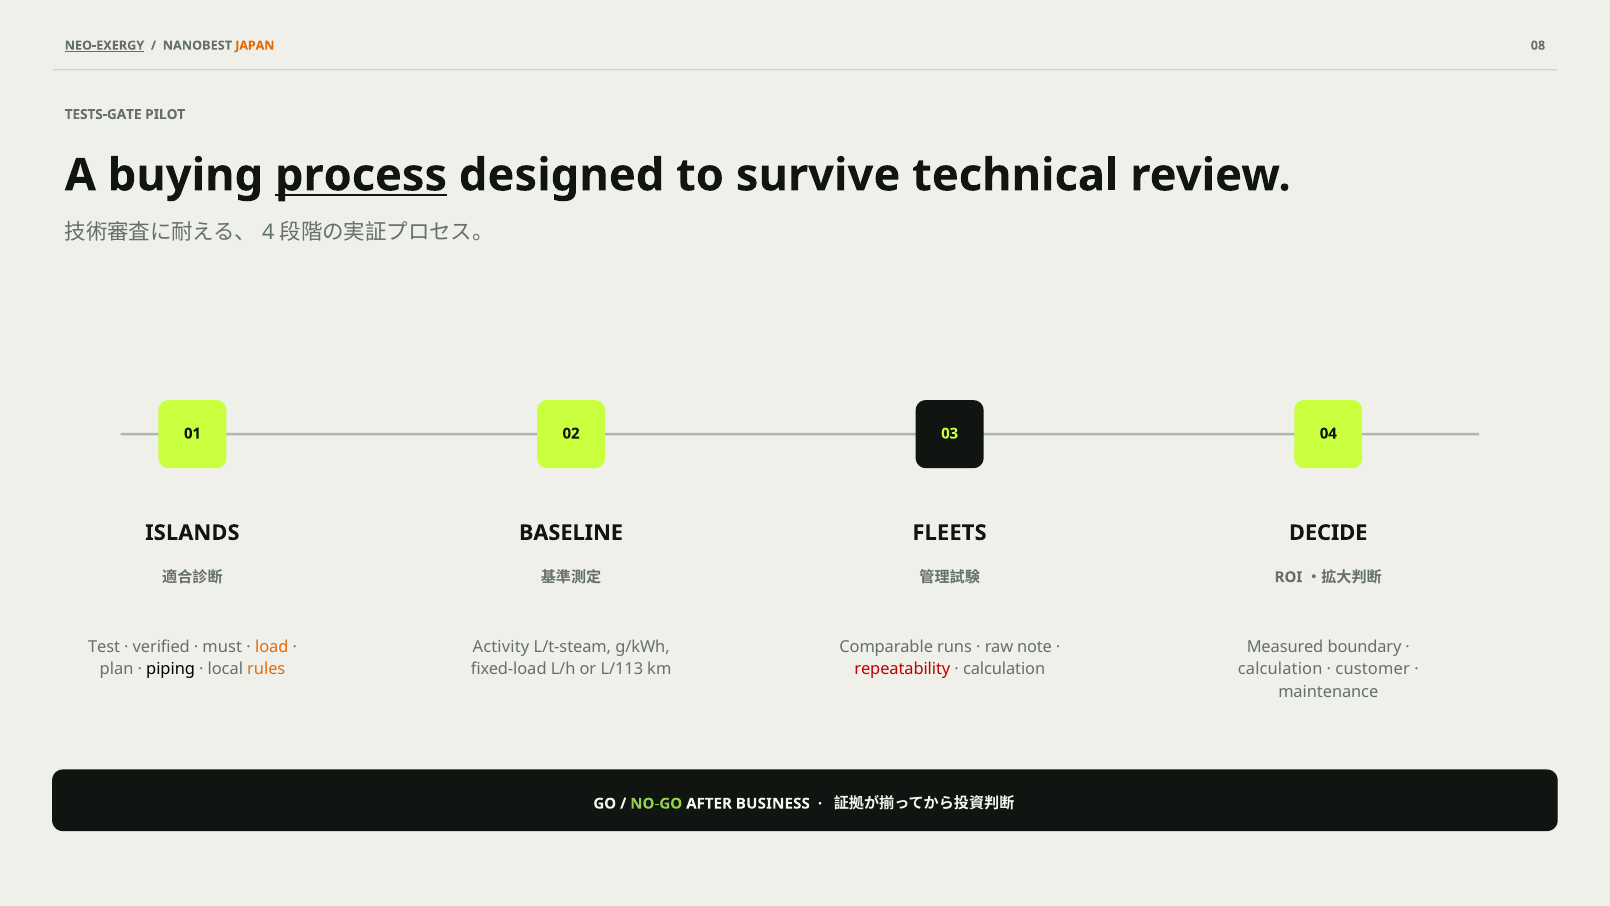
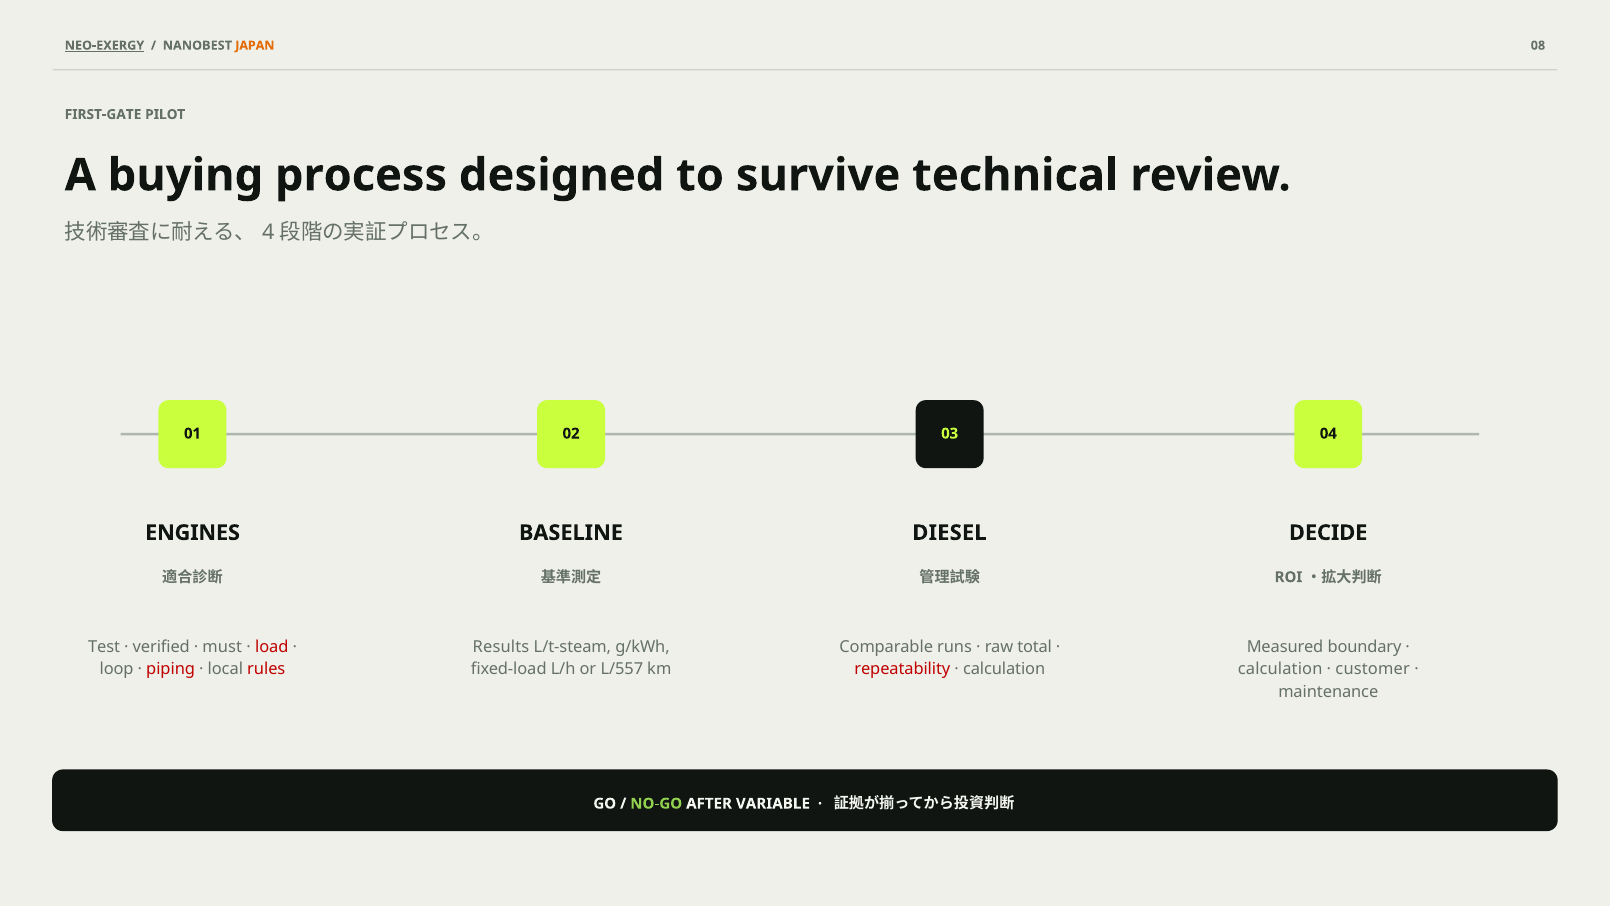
TESTS-GATE: TESTS-GATE -> FIRST-GATE (103, 114)
process underline: present -> none (361, 175)
ISLANDS: ISLANDS -> ENGINES (193, 533)
FLEETS: FLEETS -> DIESEL (949, 533)
load colour: orange -> red (272, 647)
Activity: Activity -> Results (501, 647)
note: note -> total (1035, 647)
plan: plan -> loop (117, 669)
piping colour: black -> red (171, 669)
rules colour: orange -> red (266, 669)
L/113: L/113 -> L/557 (622, 669)
BUSINESS: BUSINESS -> VARIABLE (773, 803)
